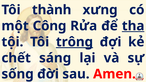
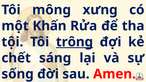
thành: thành -> mông (52, 10)
Công: Công -> Khấn (50, 26)
tha underline: present -> none (133, 26)
